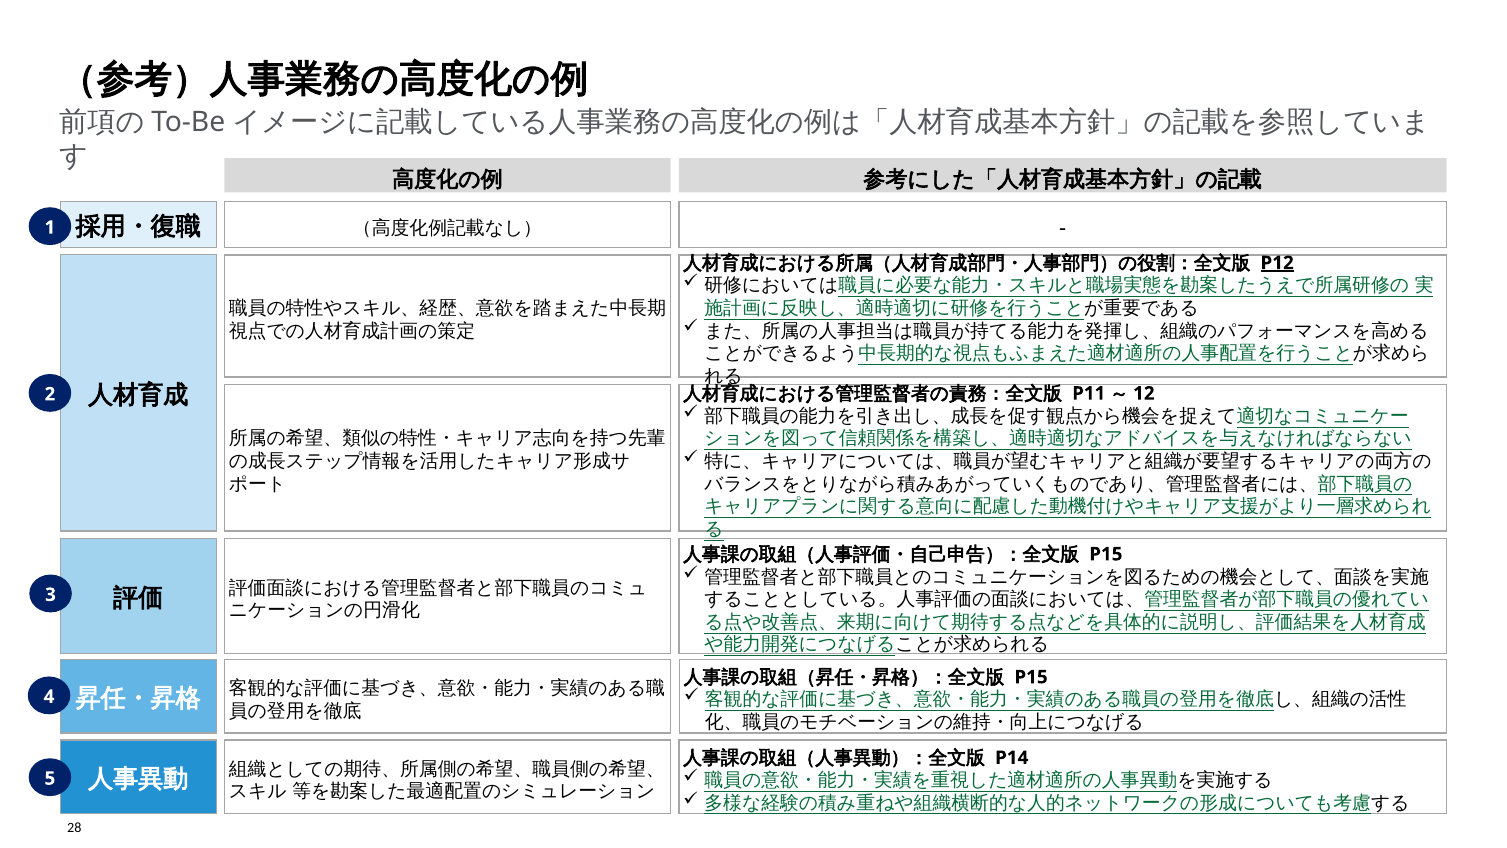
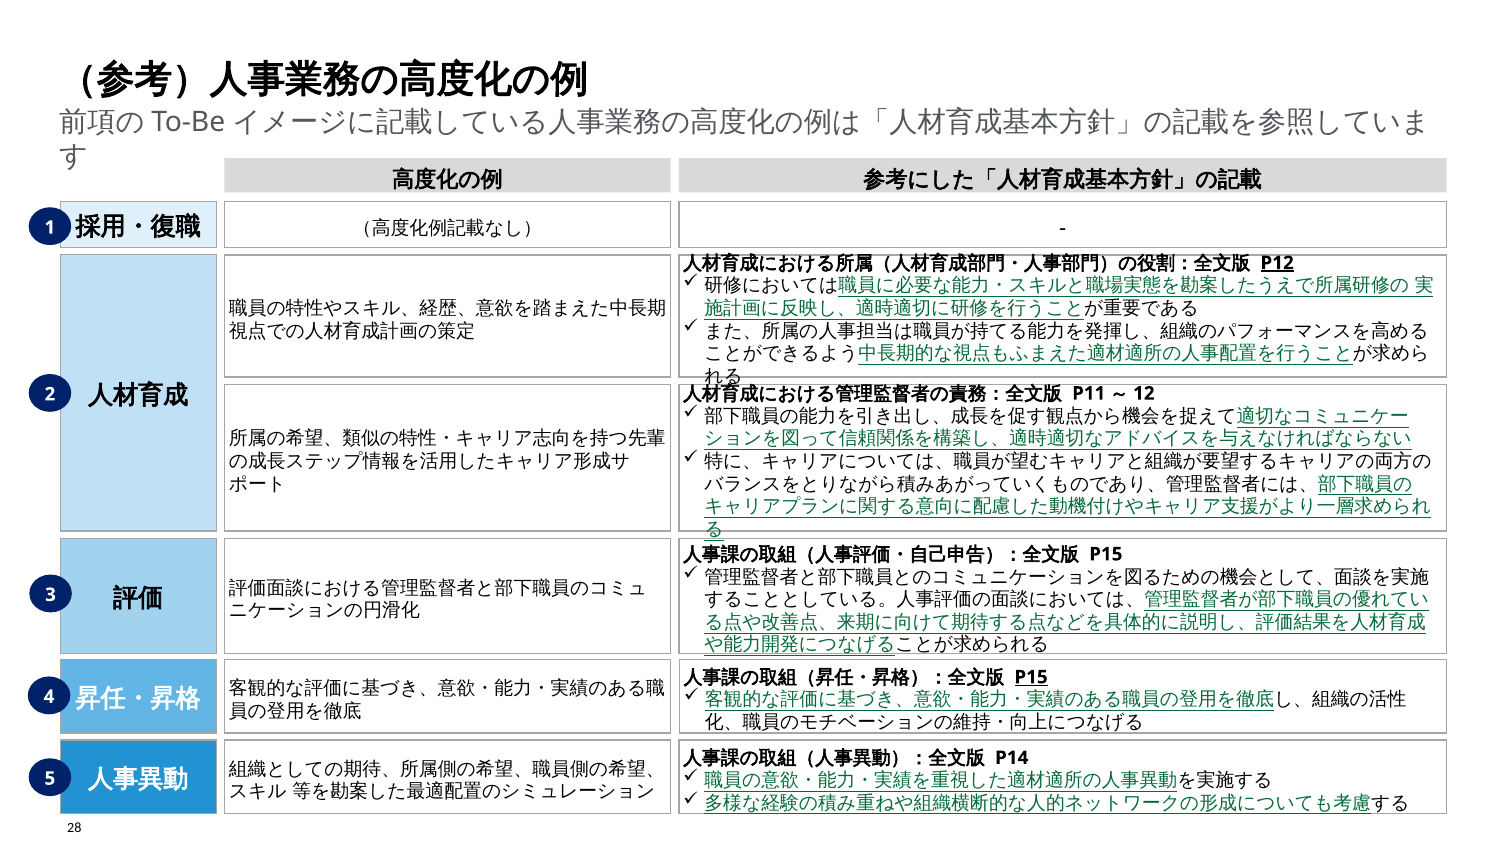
P15 underline: none -> present (1031, 677)
